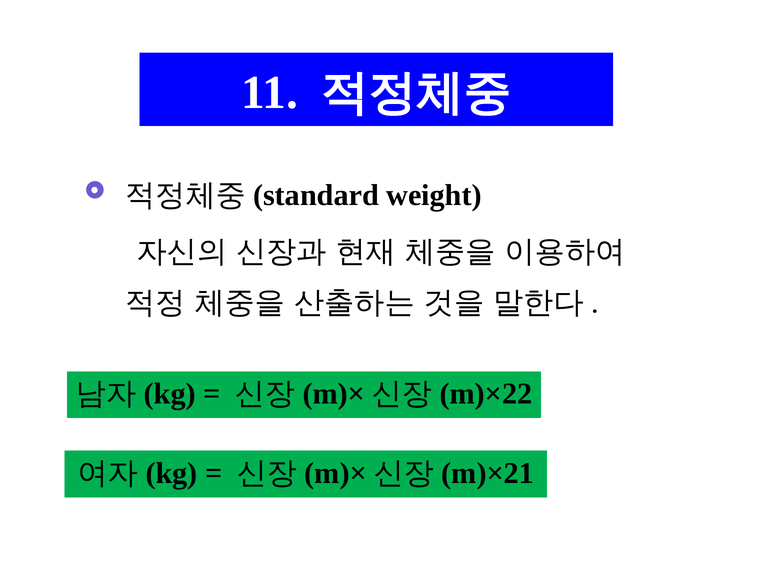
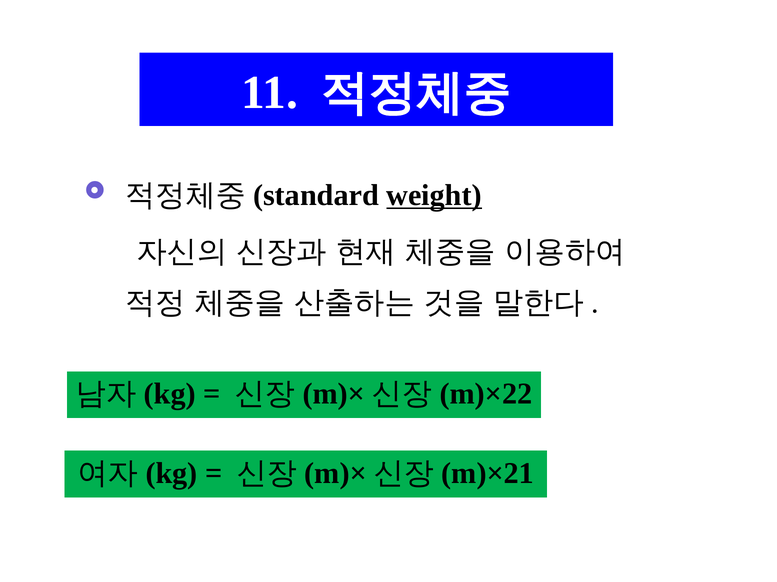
weight underline: none -> present (434, 195)
